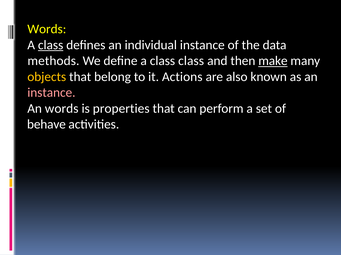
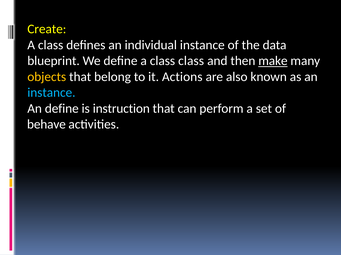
Words: Words -> Create (47, 29)
class underline: present -> none (51, 45)
methods: methods -> blueprint (54, 61)
instance colour: pink -> light blue (51, 93)
An words: words -> define (62, 109)
properties: properties -> instruction (121, 109)
